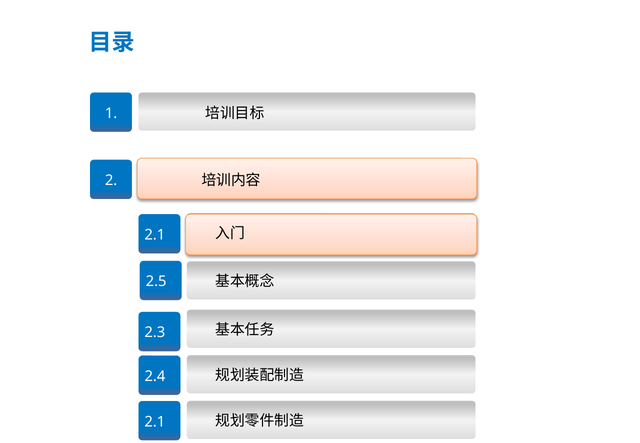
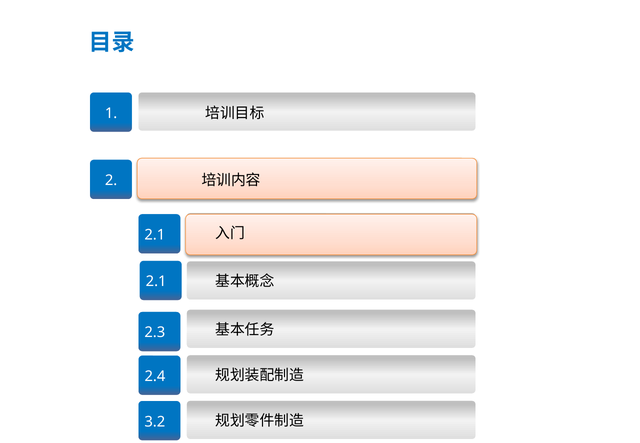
2.5: 2.5 -> 2.1 (156, 282)
2.1: 2.1 -> 3.2 (155, 422)
